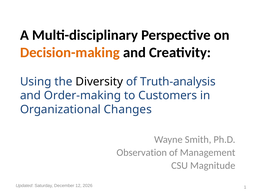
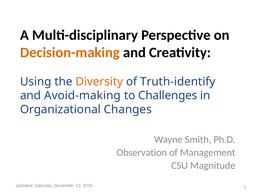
Diversity colour: black -> orange (99, 82)
Truth-analysis: Truth-analysis -> Truth-identify (178, 82)
Order-making: Order-making -> Avoid-making (82, 96)
Customers: Customers -> Challenges (168, 96)
